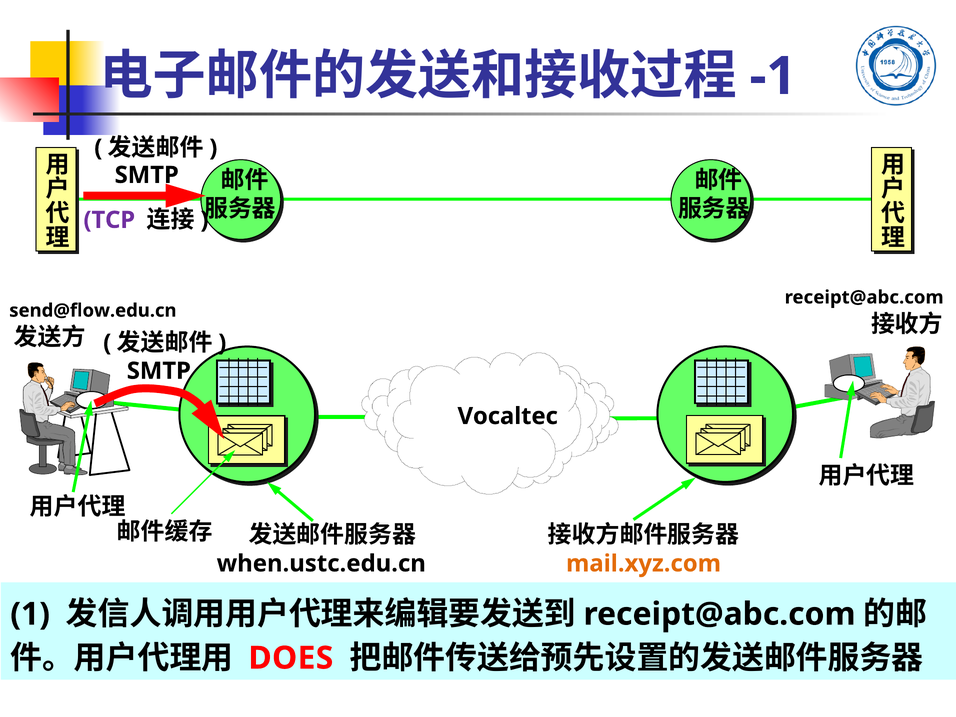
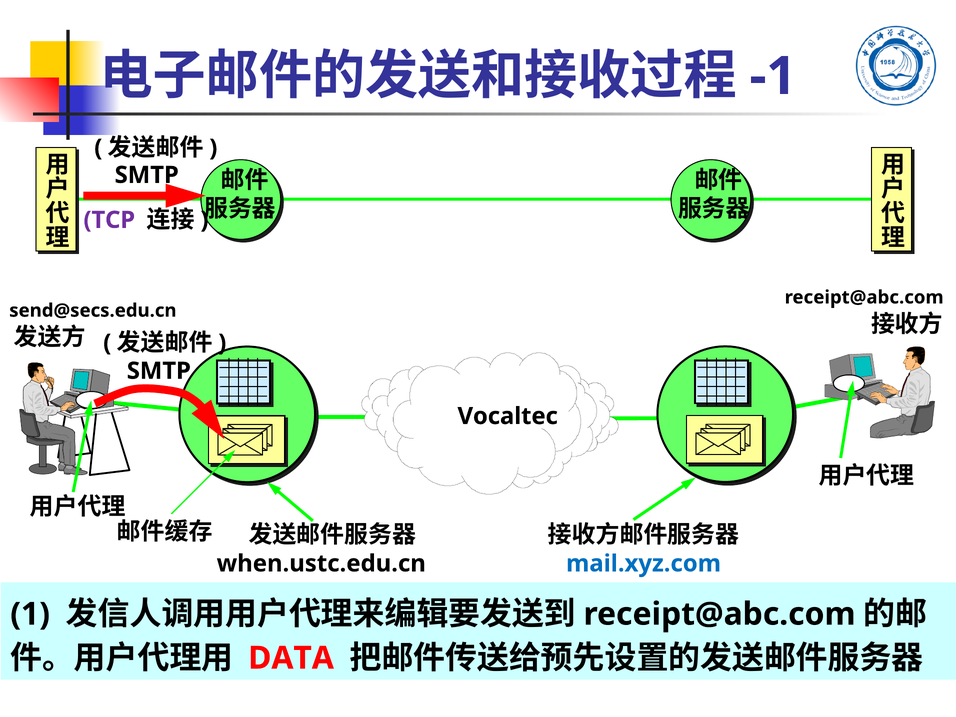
send@flow.edu.cn: send@flow.edu.cn -> send@secs.edu.cn (93, 311)
mail.xyz.com colour: orange -> blue (644, 564)
DOES: DOES -> DATA (291, 658)
